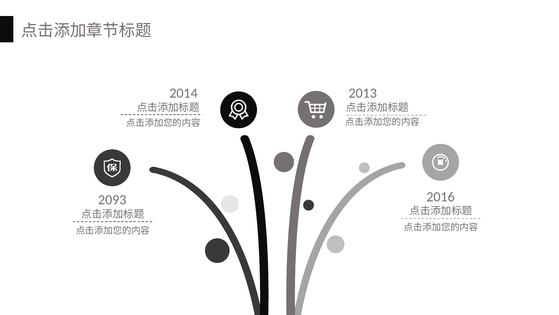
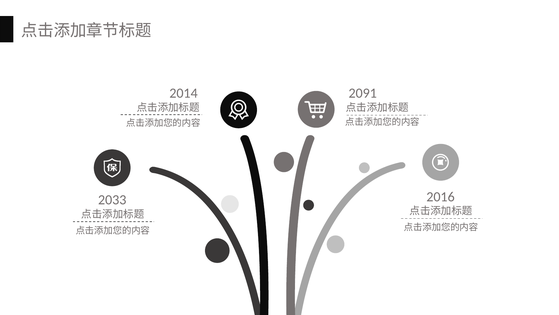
2013: 2013 -> 2091 (363, 93)
2093: 2093 -> 2033 (112, 200)
